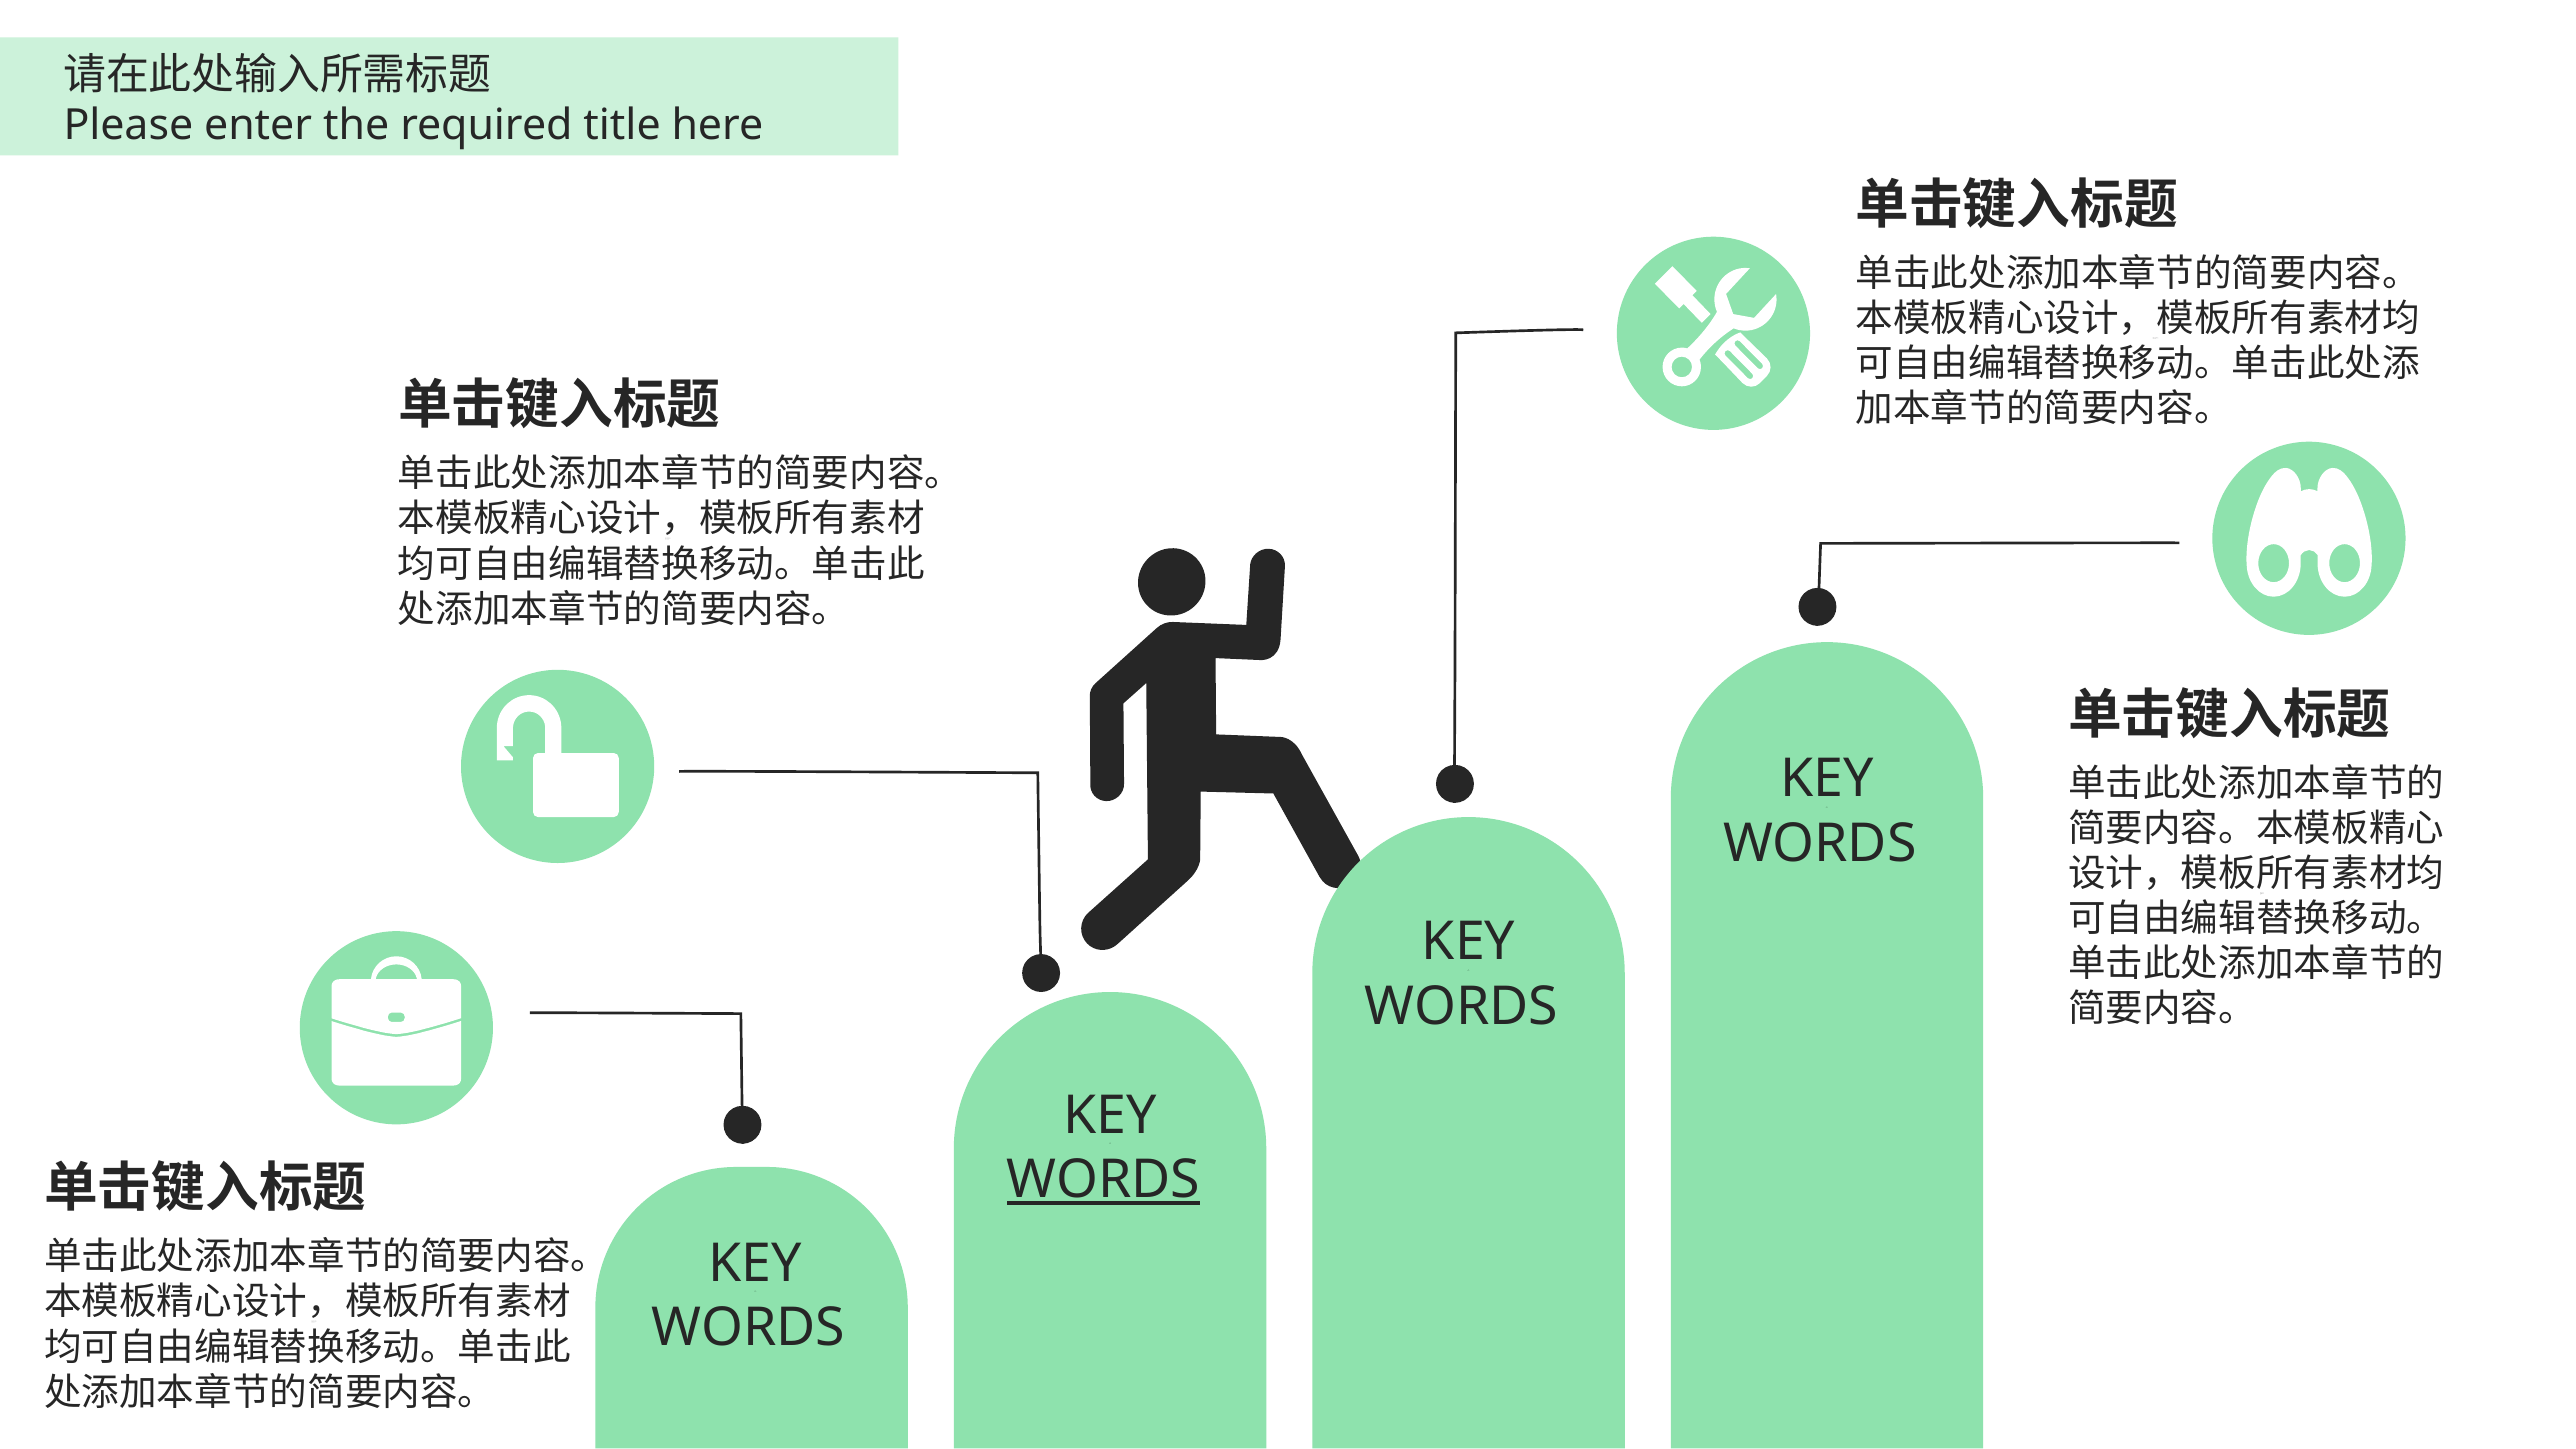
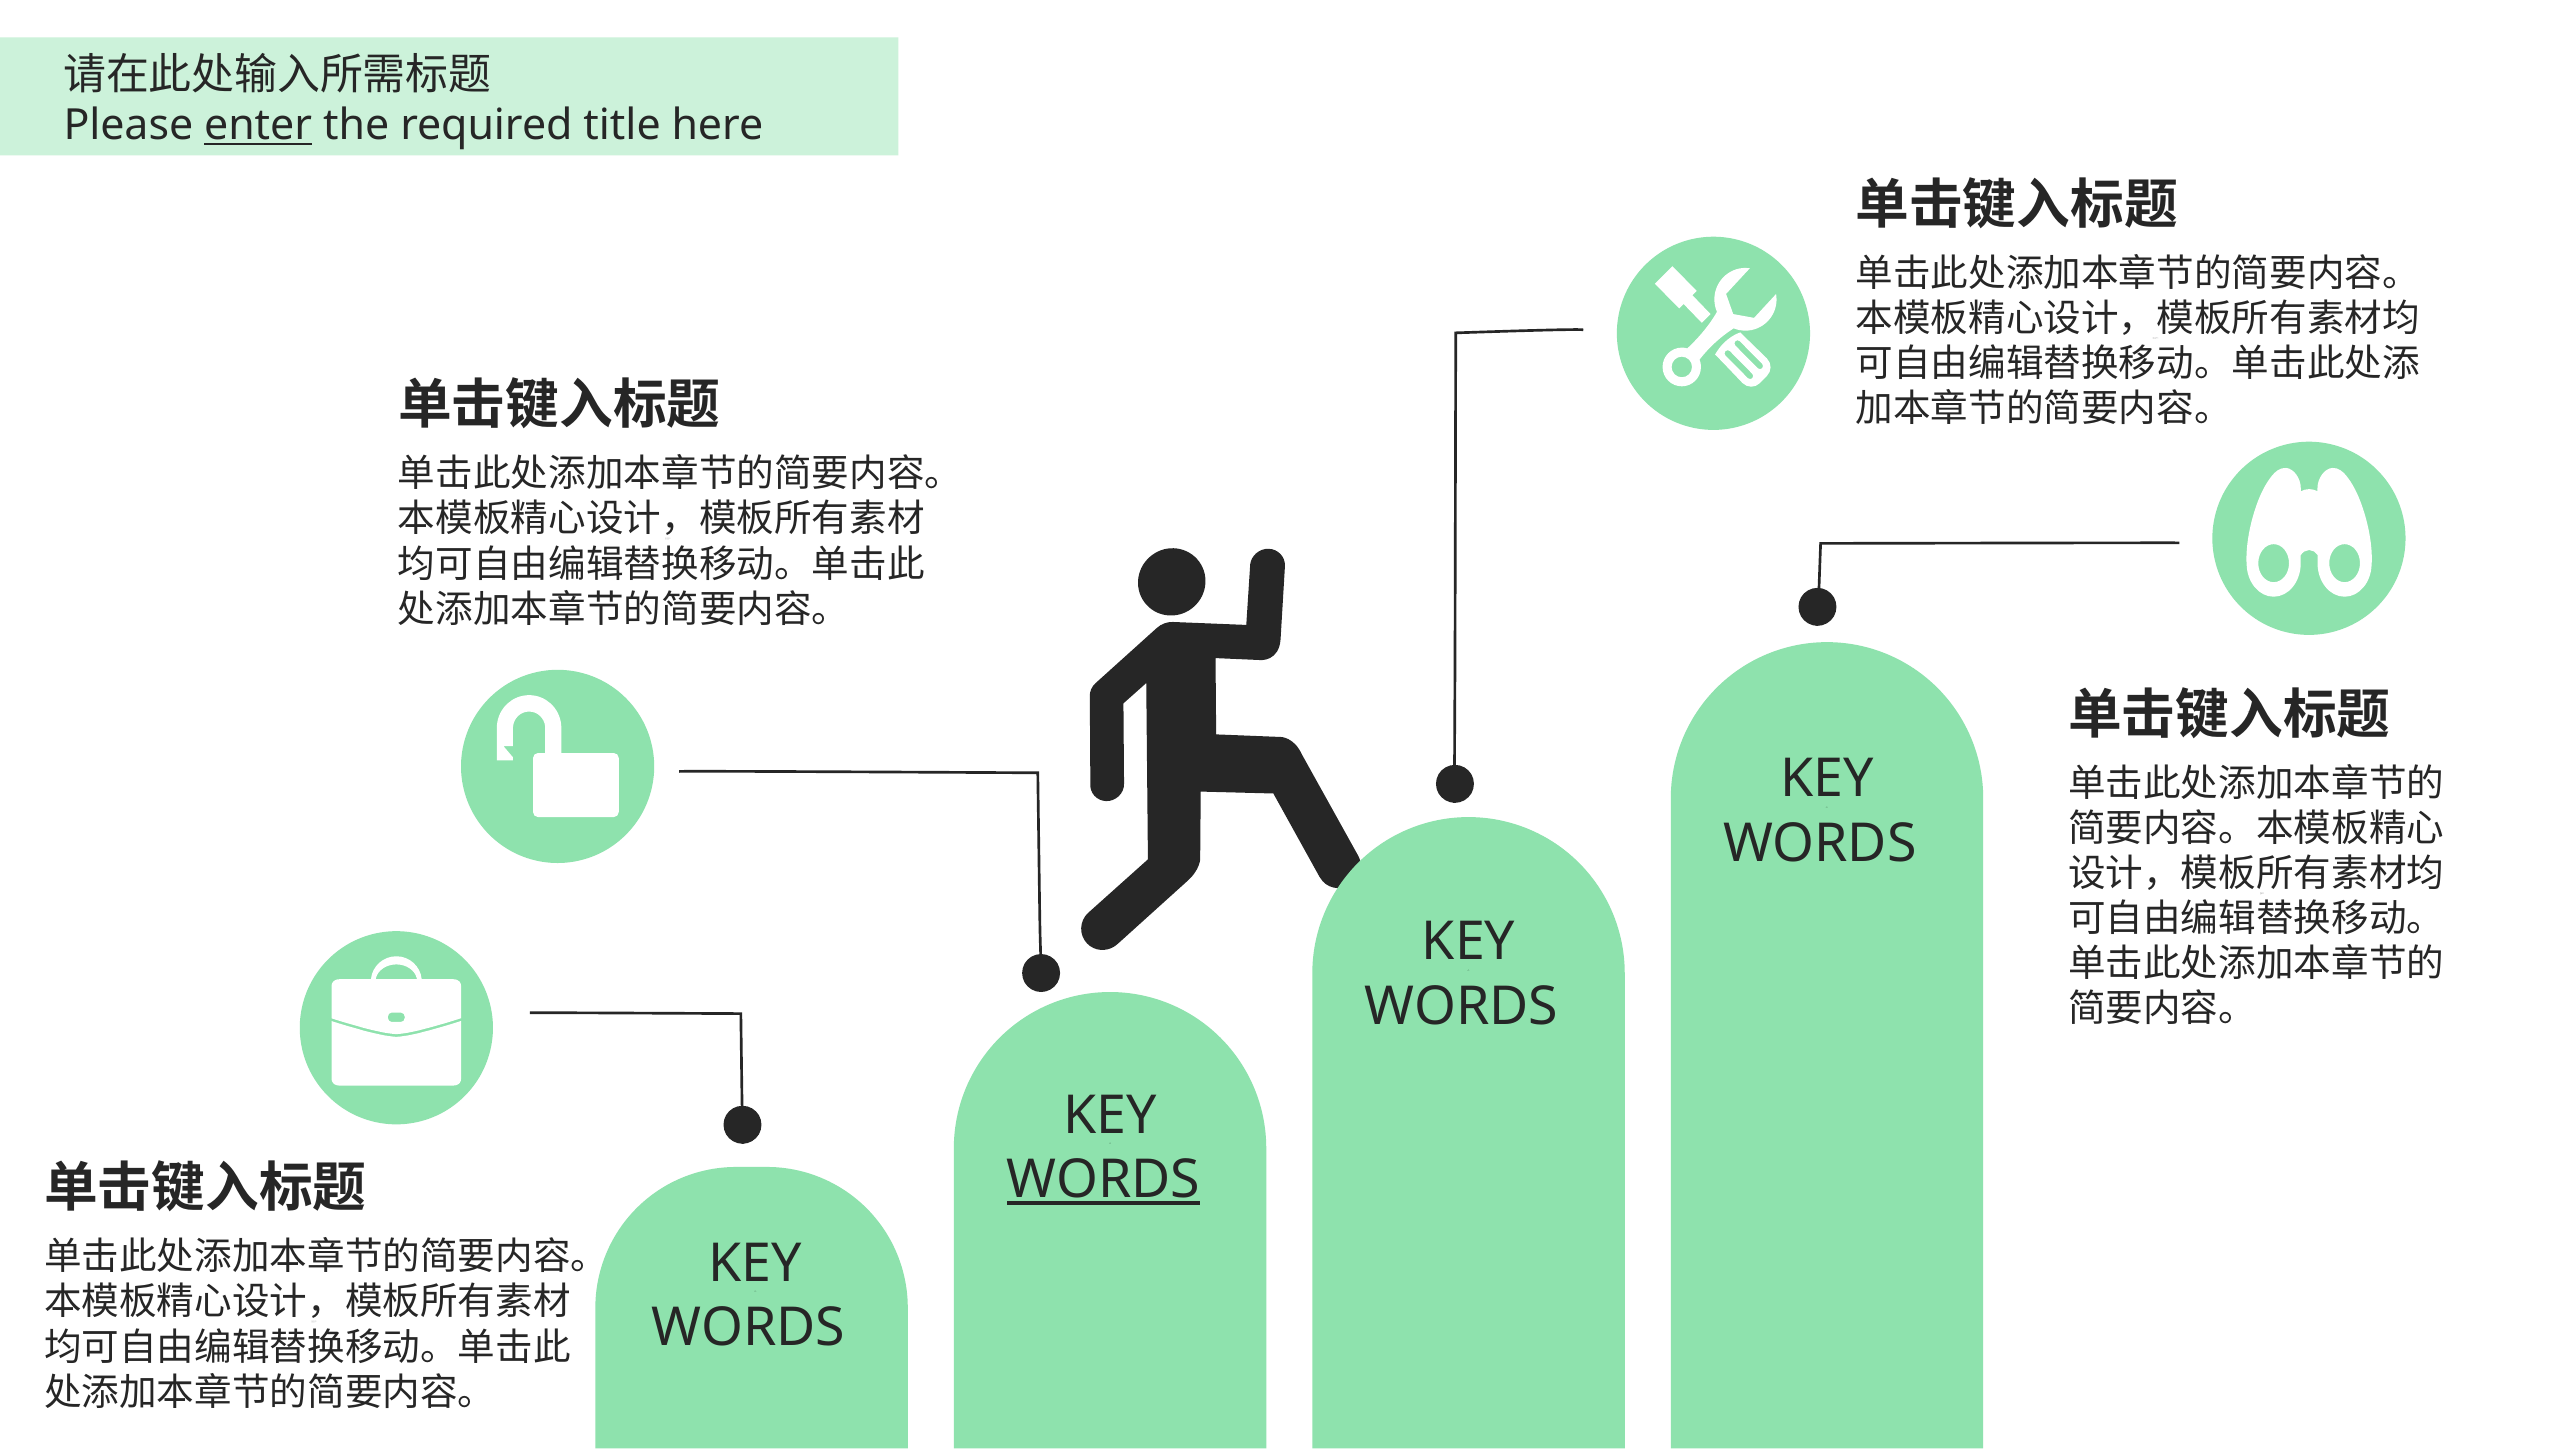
enter underline: none -> present (258, 126)
